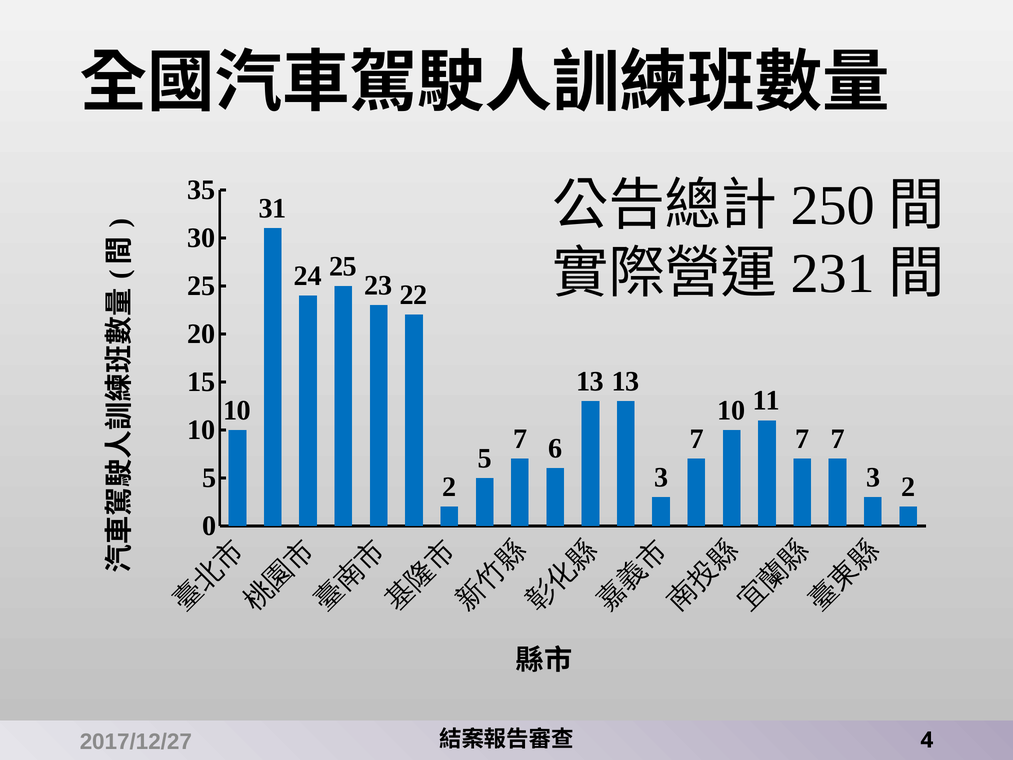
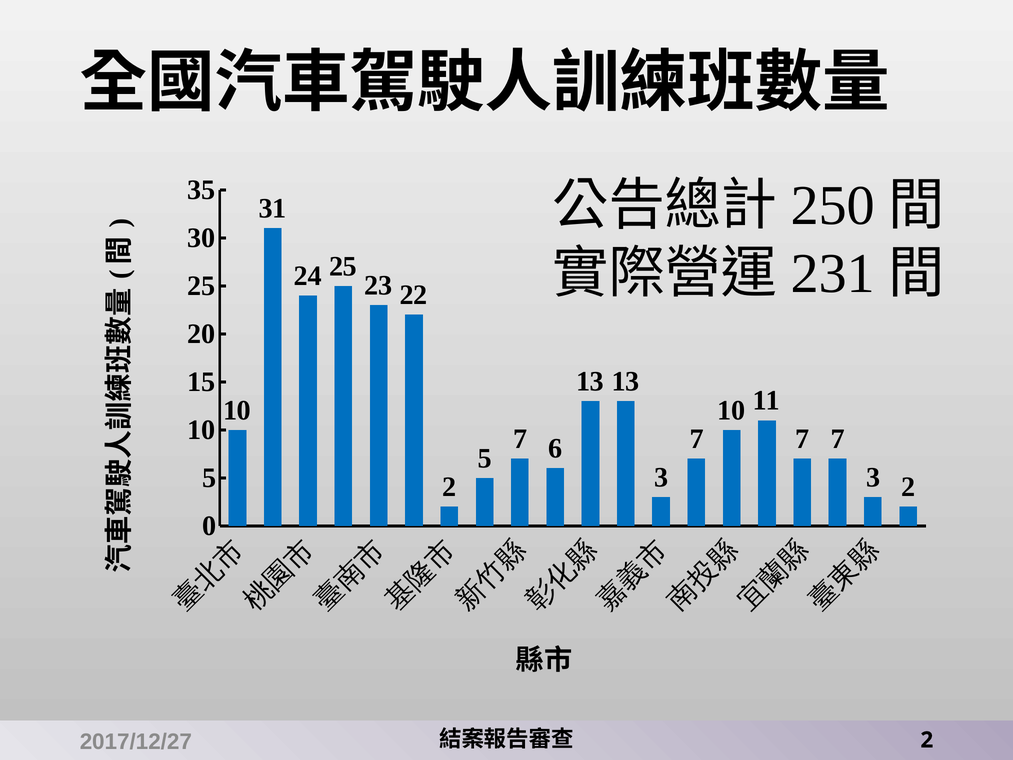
4: 4 -> 2 (927, 740)
